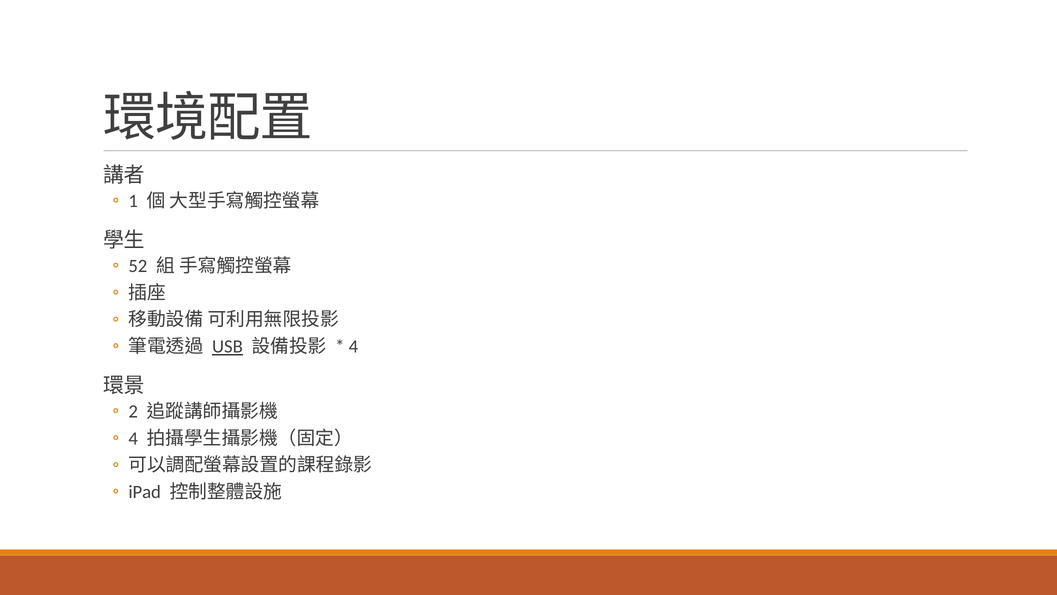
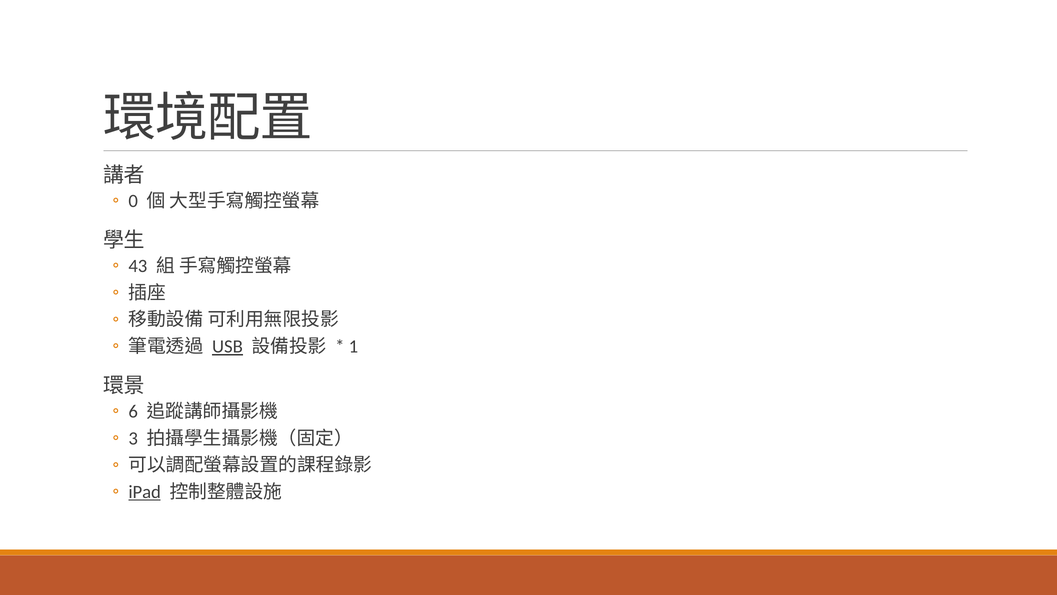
1: 1 -> 0 (133, 201)
52: 52 -> 43 (138, 266)
4: 4 -> 1 (353, 346)
2: 2 -> 6 (133, 411)
4: 4 -> 3 (133, 438)
iPad underline: none -> present (145, 492)
